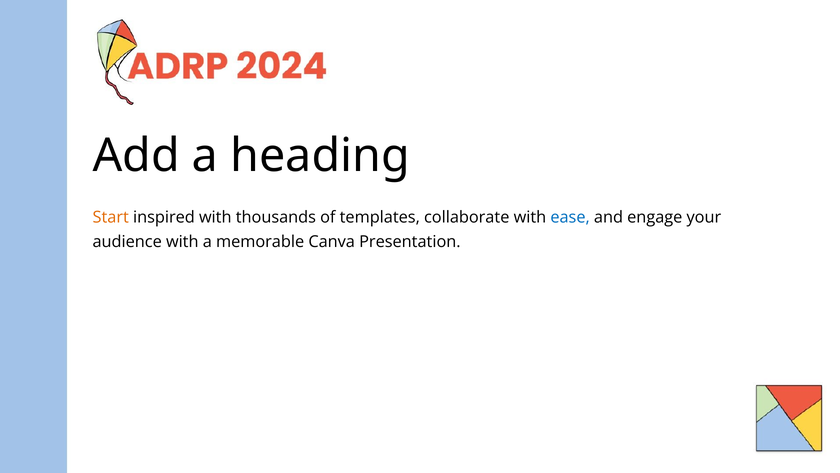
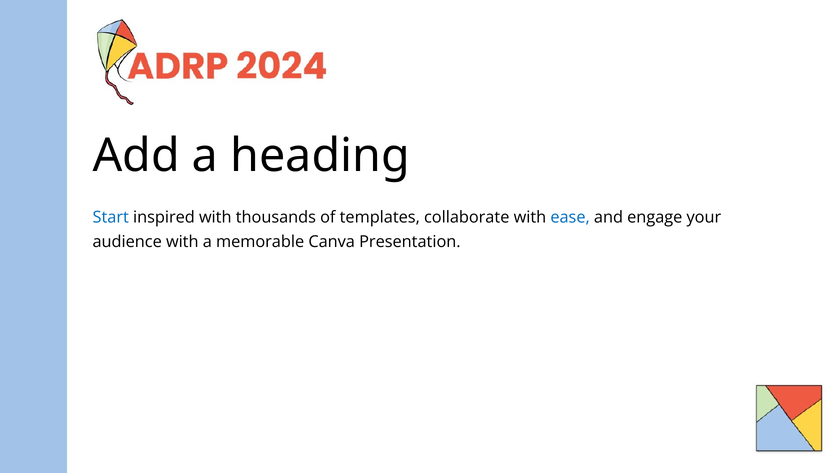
Start colour: orange -> blue (111, 217)
